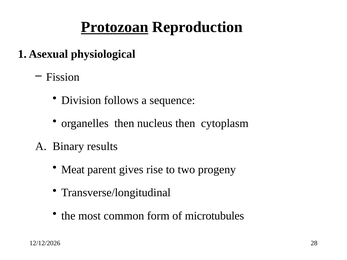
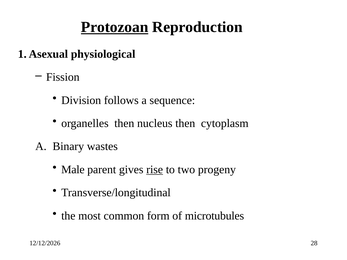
results: results -> wastes (102, 147)
Meat: Meat -> Male (73, 170)
rise underline: none -> present (155, 170)
